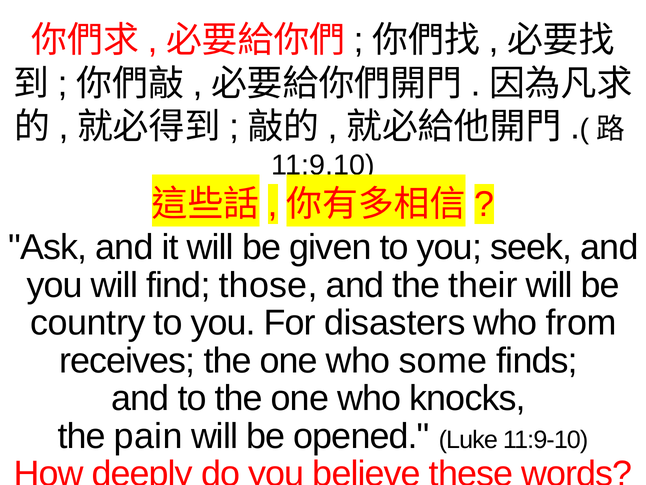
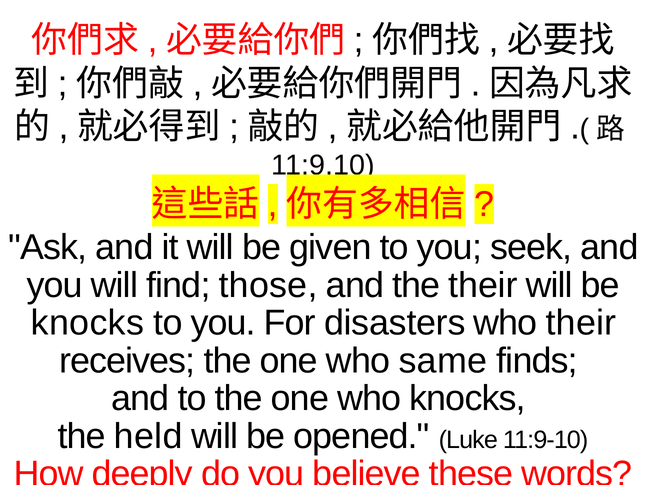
country: country -> knocks (87, 323)
who from: from -> their (581, 323)
some: some -> same (443, 360)
pain: pain -> held (148, 436)
